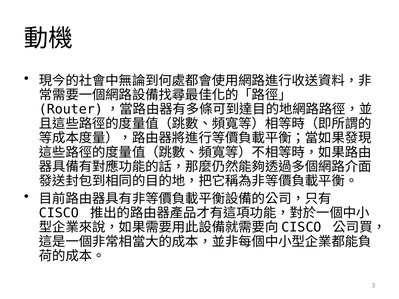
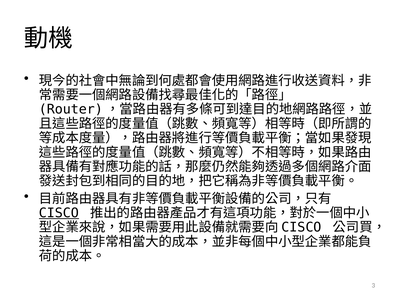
CISCO underline: none -> present (59, 213)
